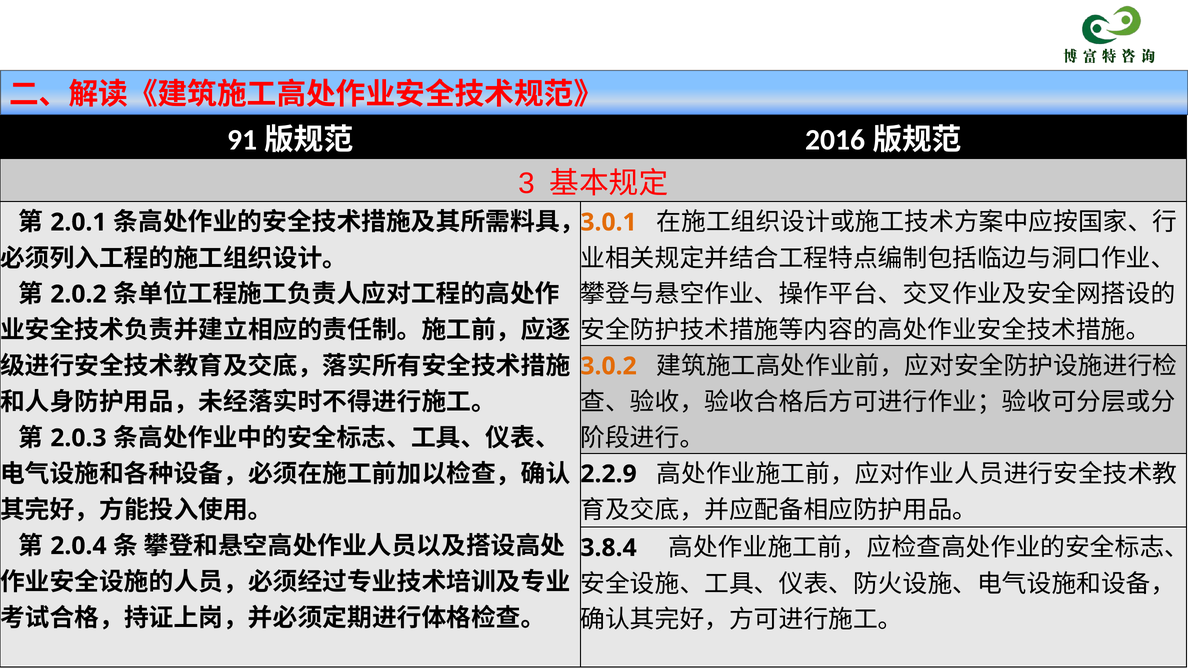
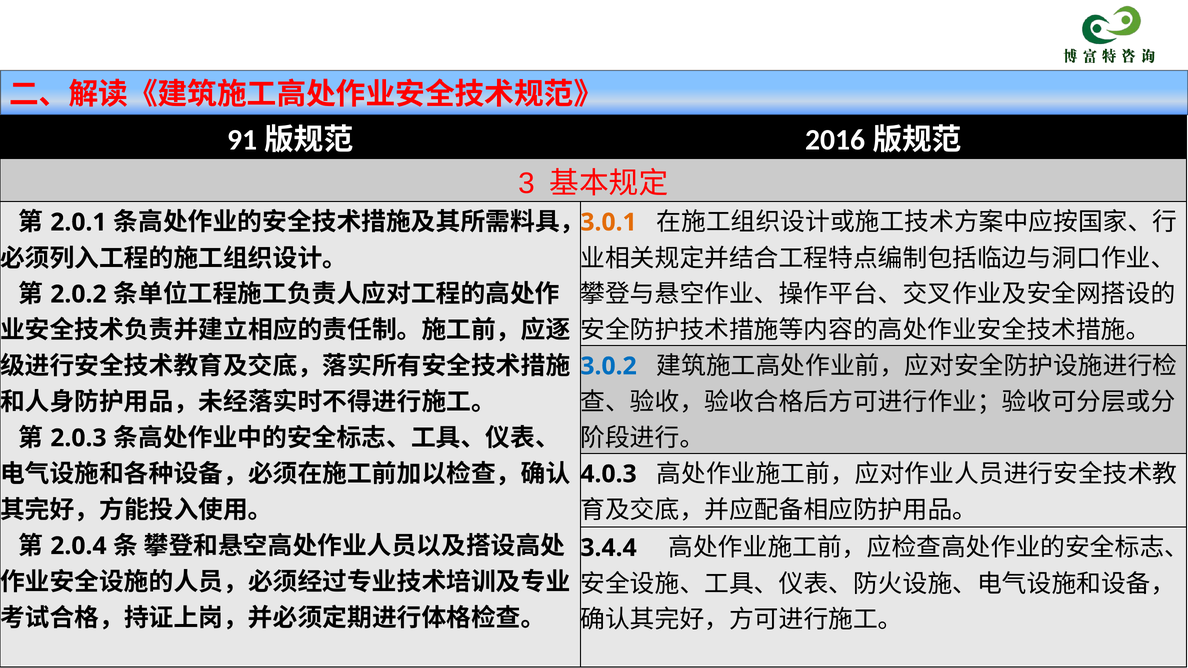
3.0.2 colour: orange -> blue (609, 366)
2.2.9: 2.2.9 -> 4.0.3 (609, 474)
3.8.4: 3.8.4 -> 3.4.4 (609, 548)
